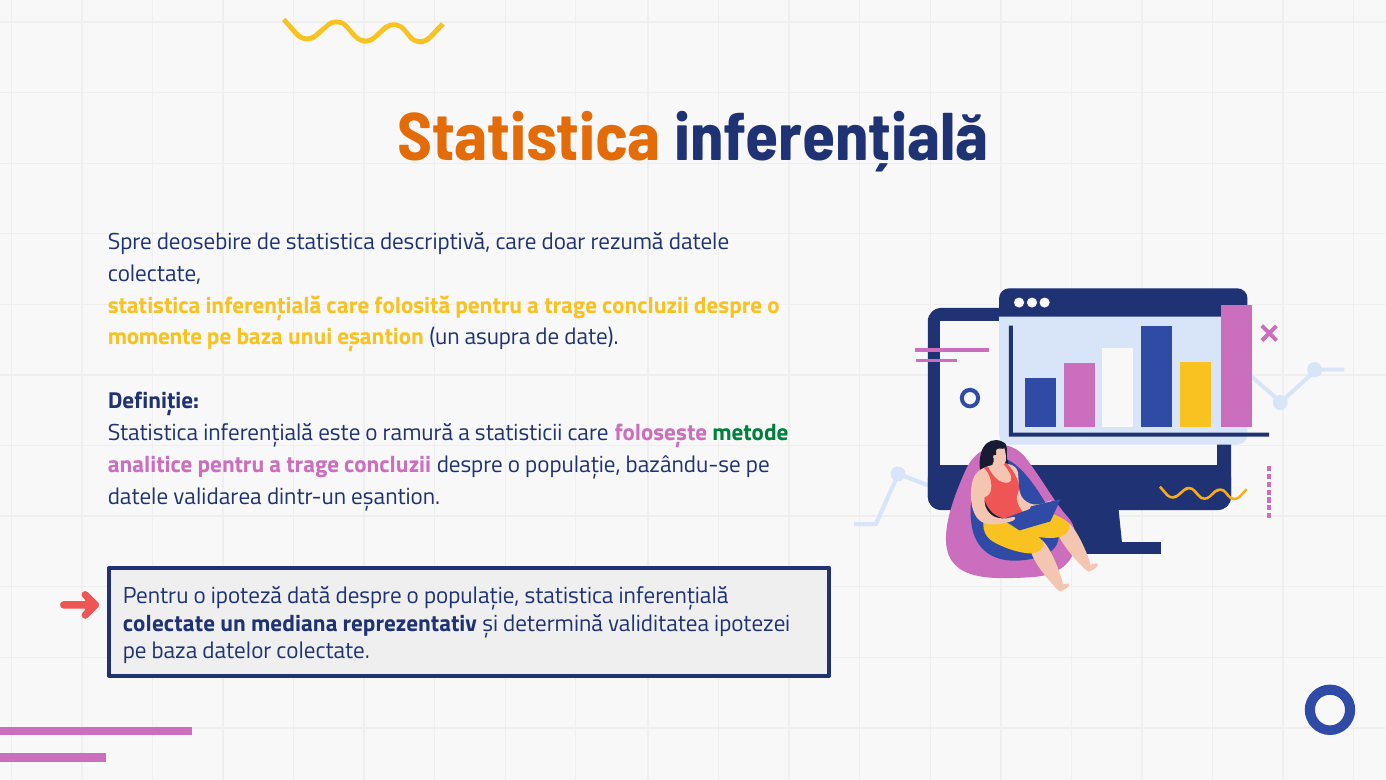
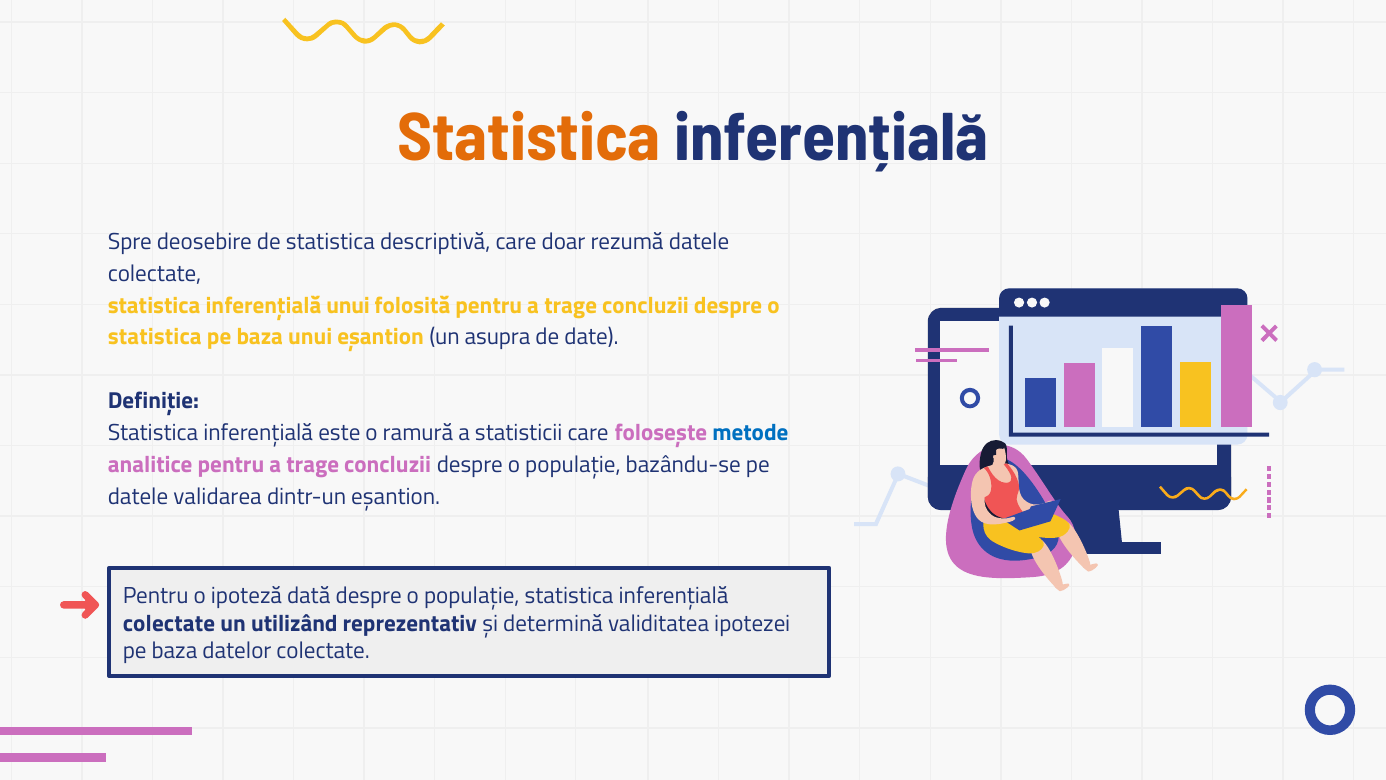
inferențială care: care -> unui (348, 305)
momente: momente -> statistica (155, 337)
metode colour: green -> blue (750, 433)
mediana: mediana -> utilizând (294, 623)
